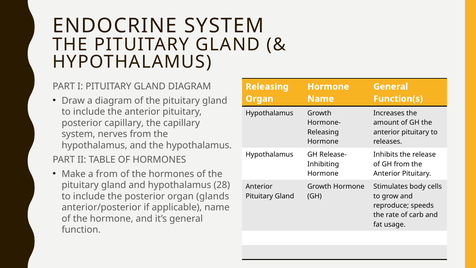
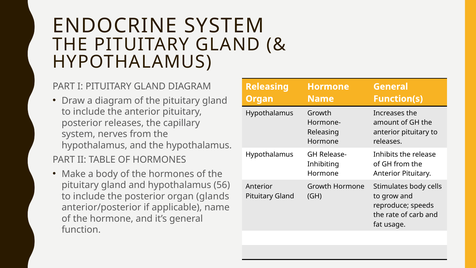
posterior capillary: capillary -> releases (124, 123)
a from: from -> body (107, 174)
28: 28 -> 56 (222, 185)
